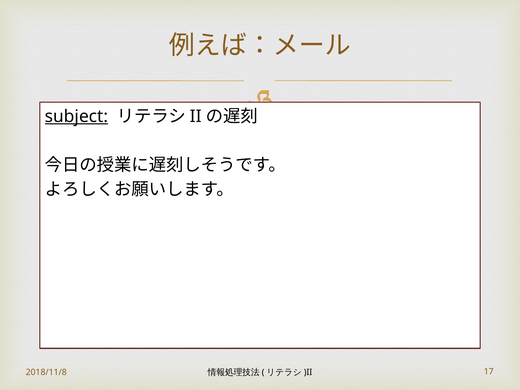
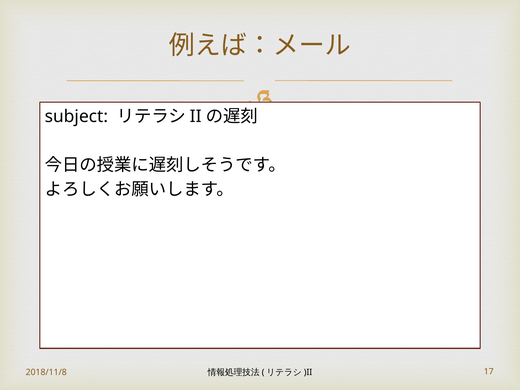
subject underline: present -> none (77, 116)
